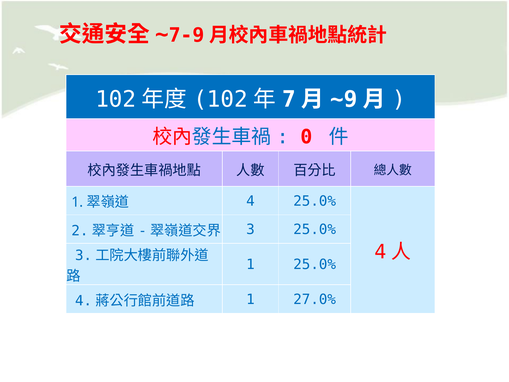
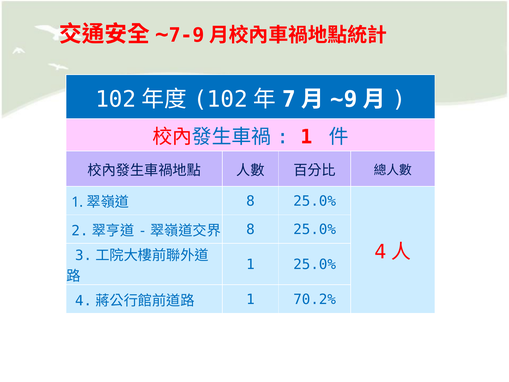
0: 0 -> 1 (306, 137)
4: 4 -> 8 (250, 201)
3: 3 -> 8 (250, 229)
27.0%: 27.0% -> 70.2% (315, 299)
